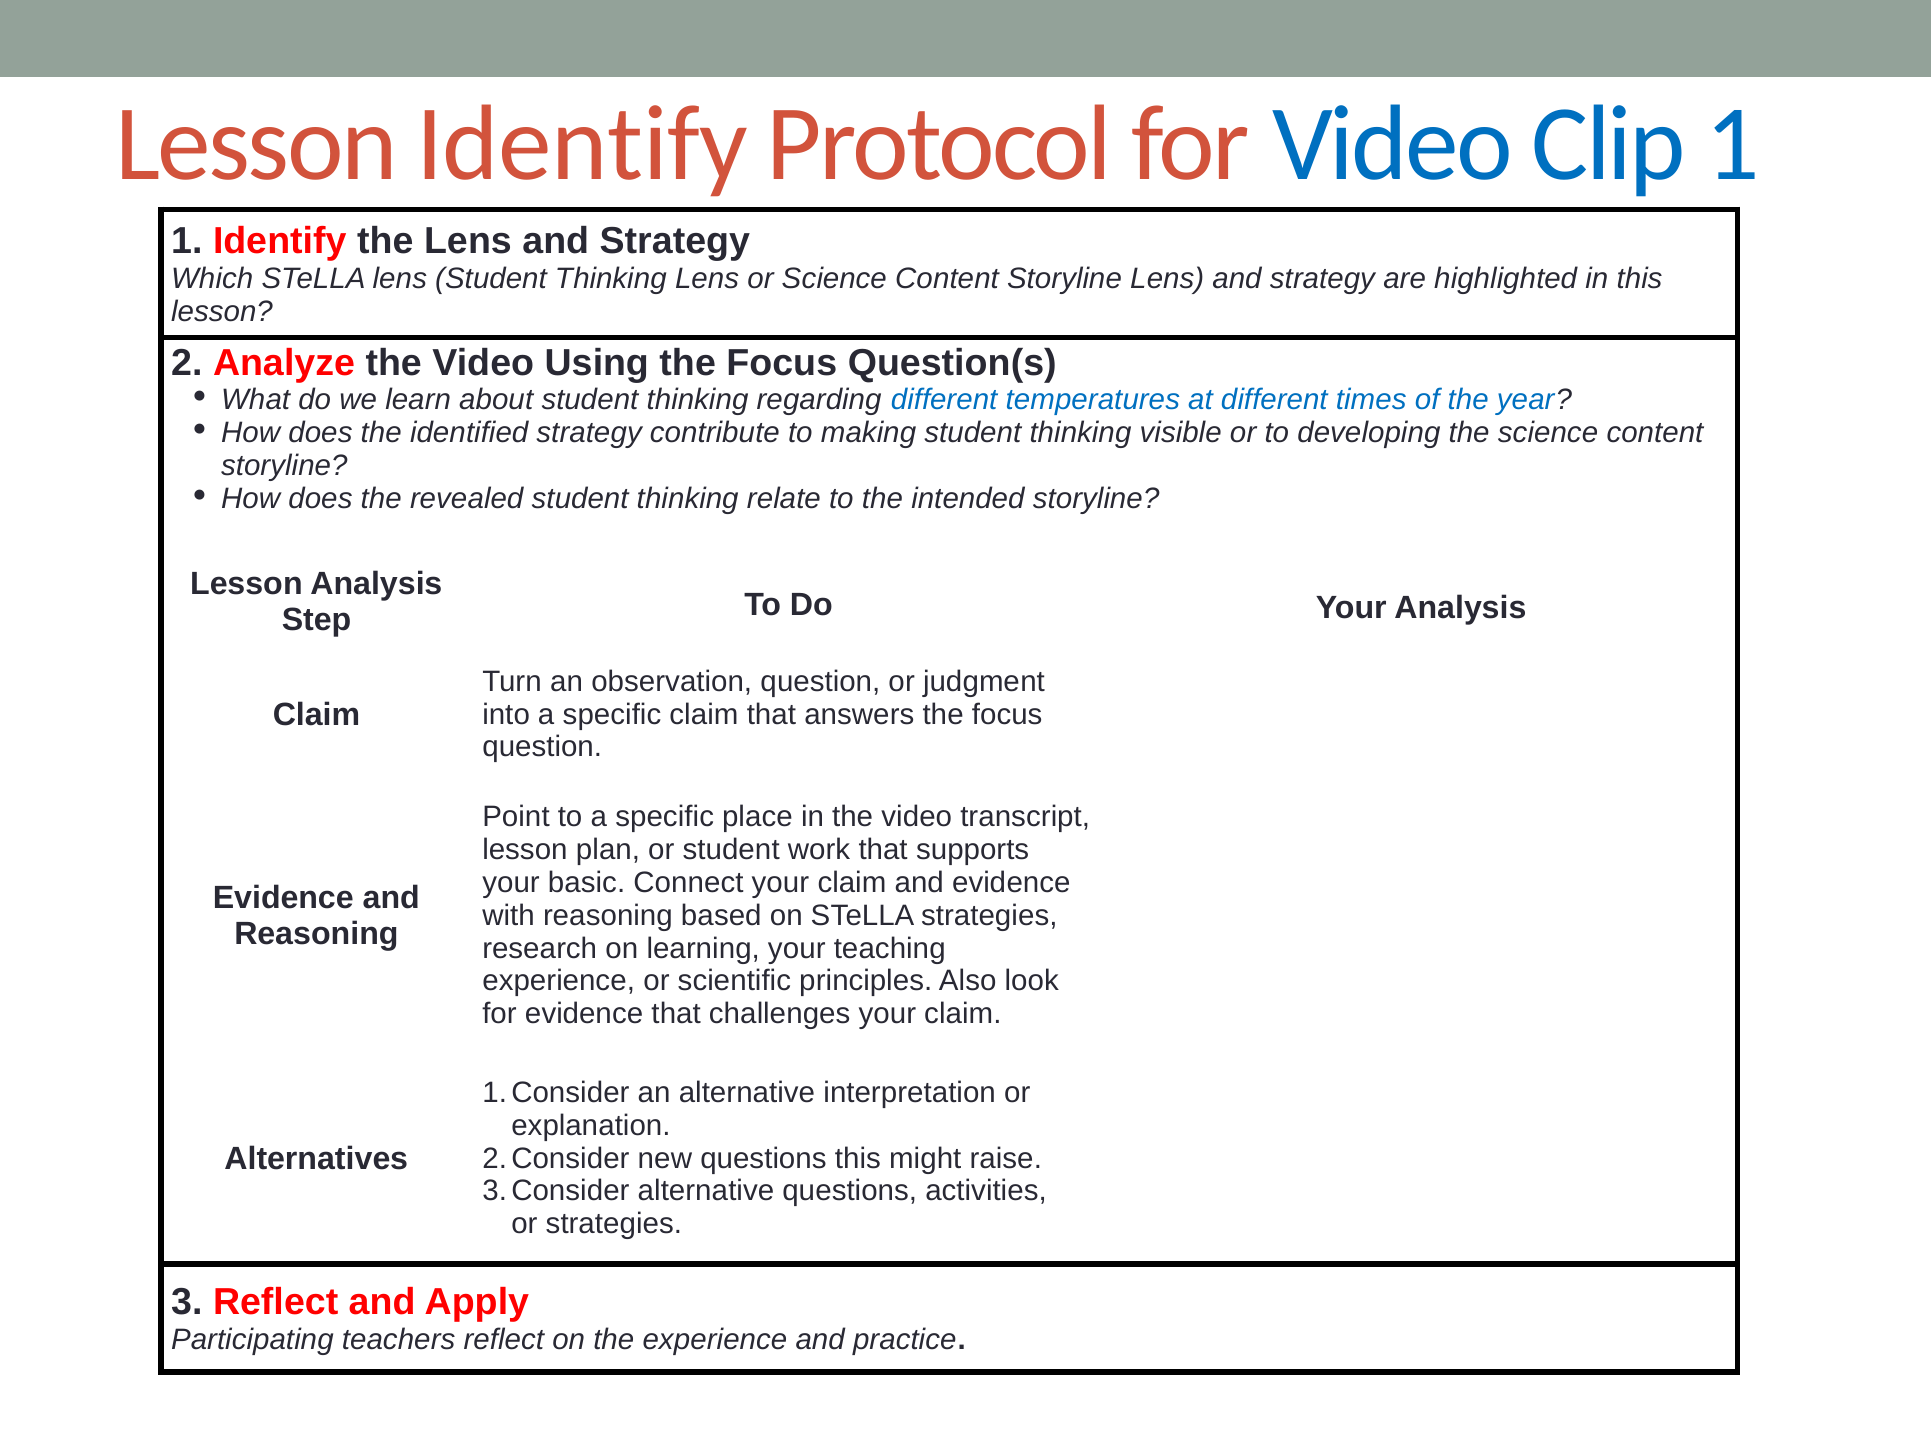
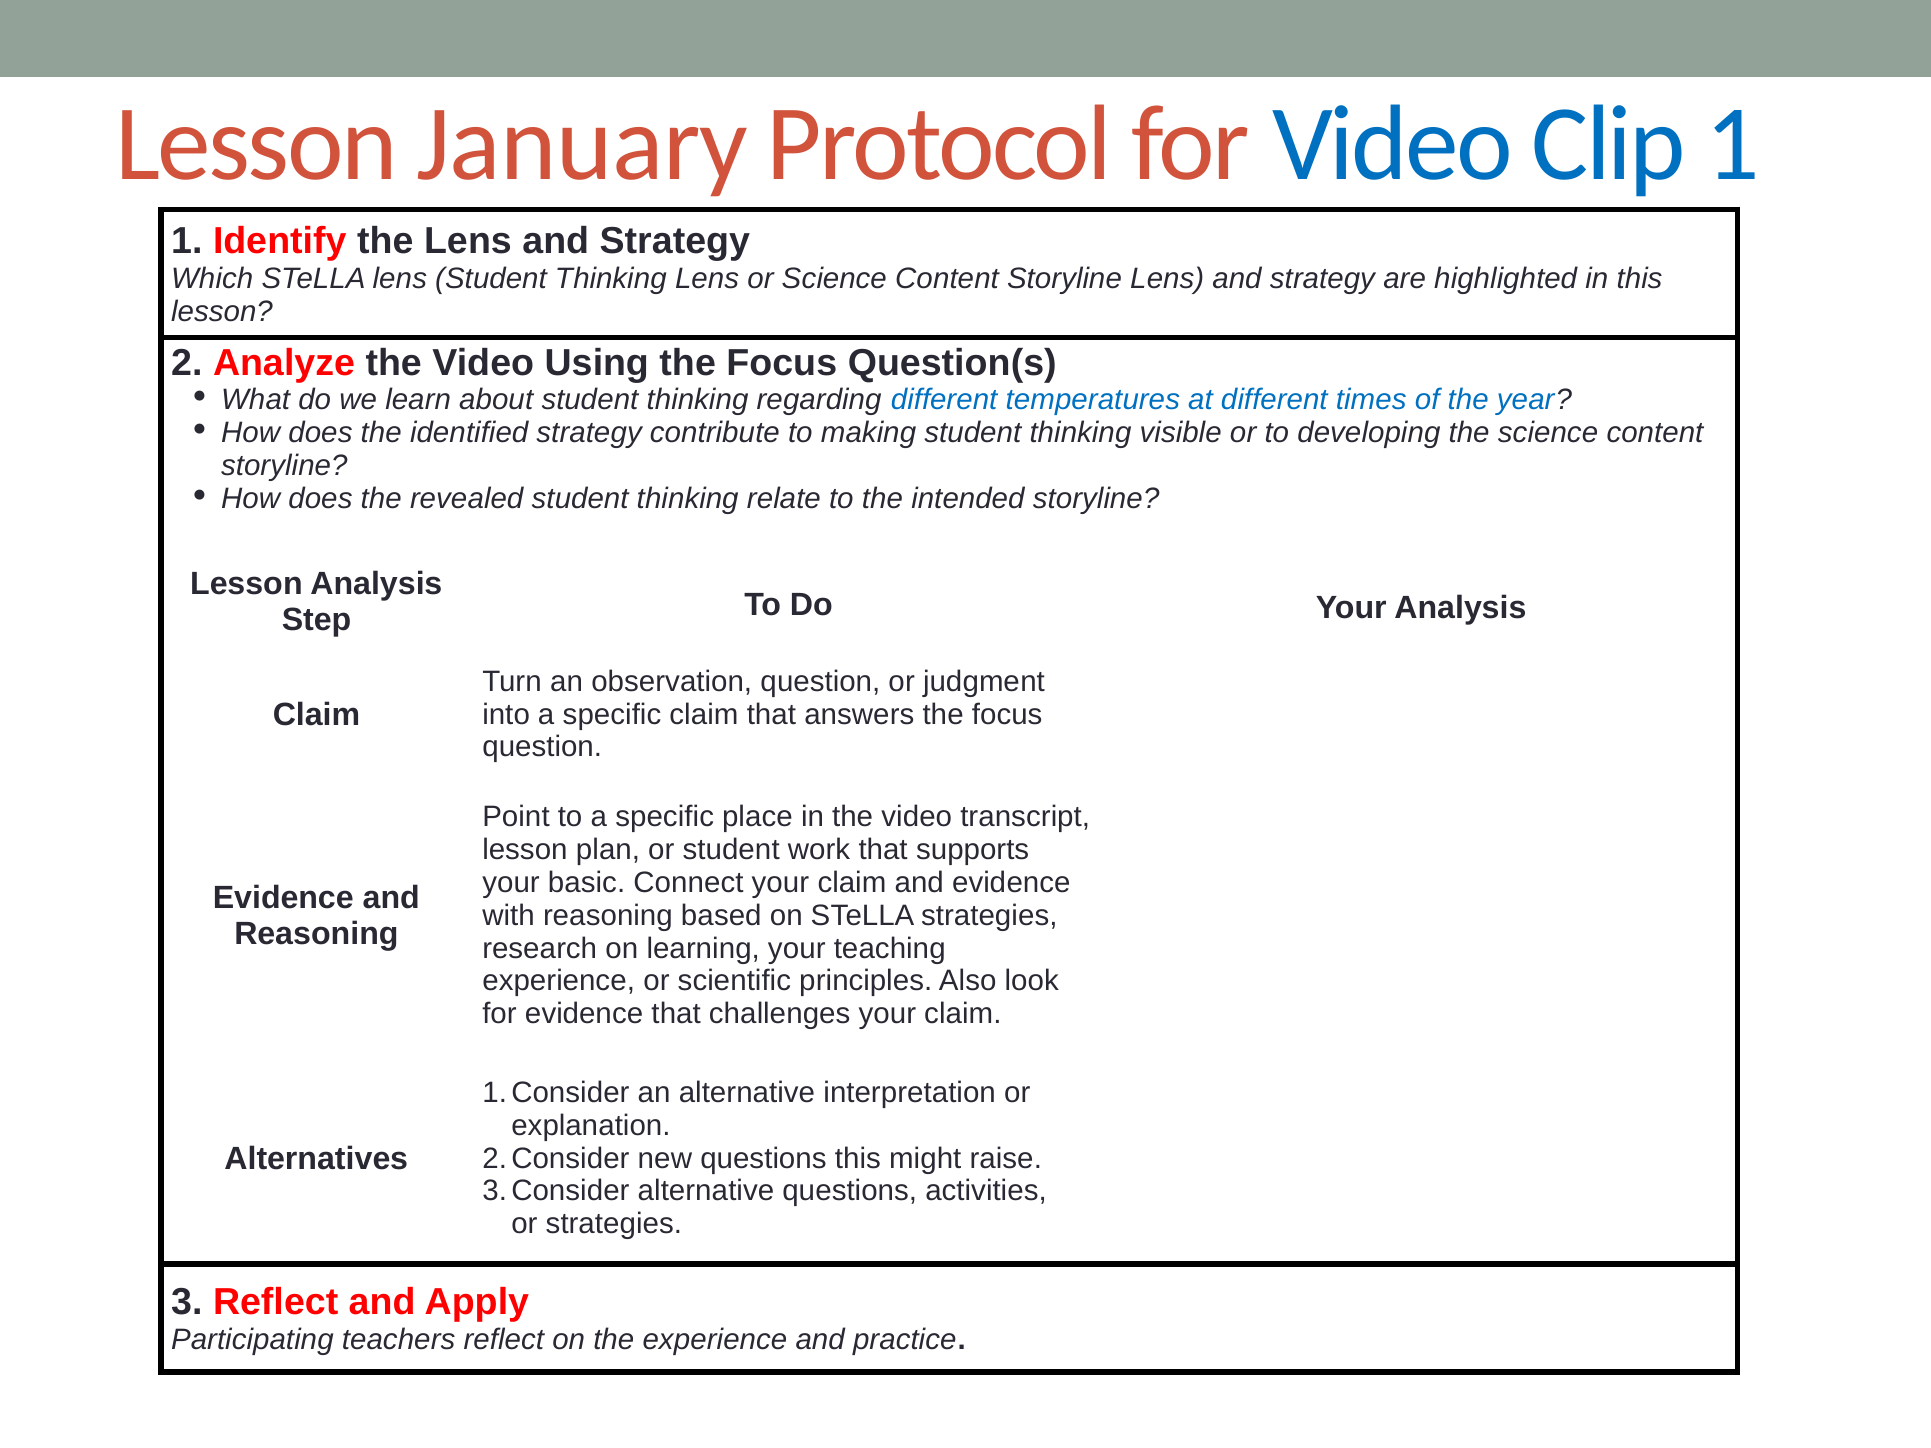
Lesson Identify: Identify -> January (582, 144)
